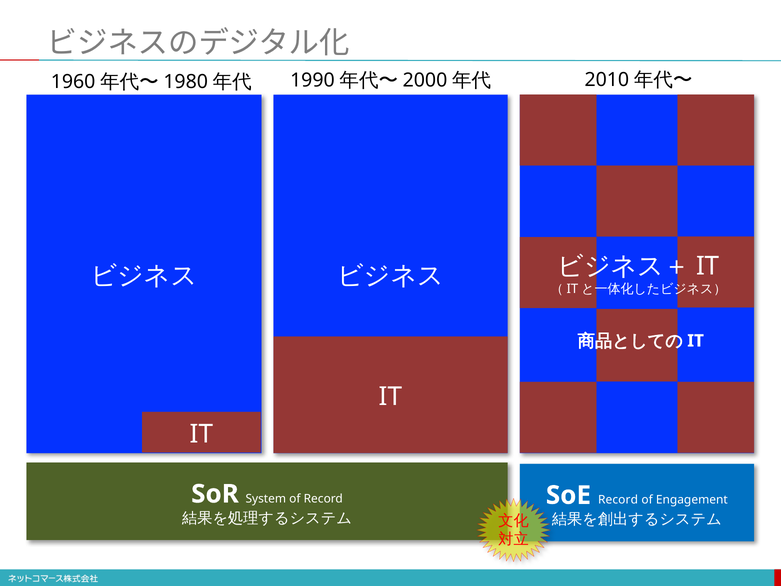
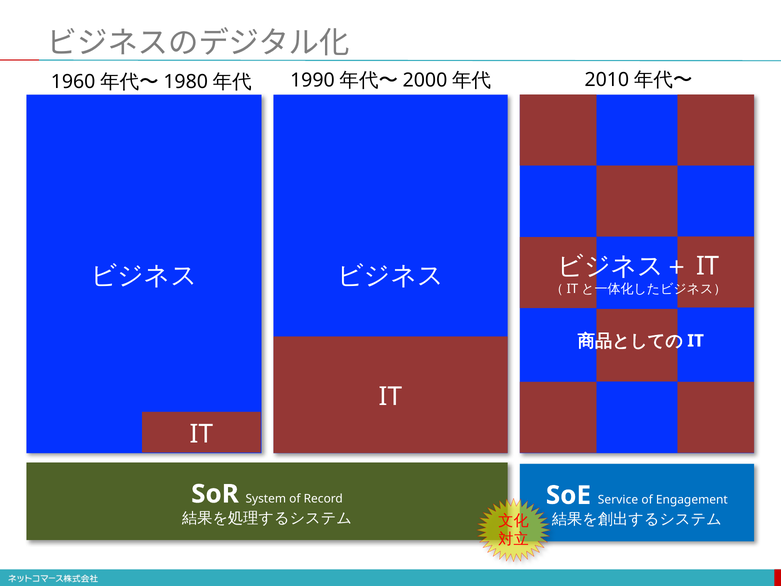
Record: Record -> Service (618, 500)
